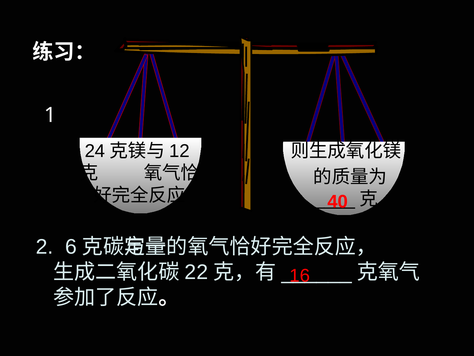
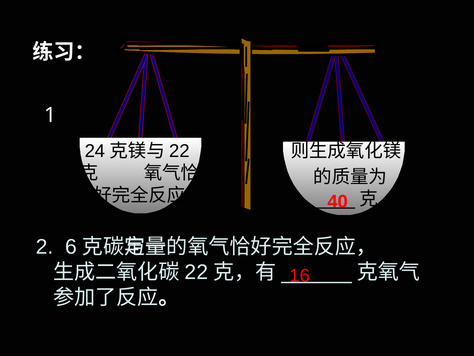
12: 12 -> 22 (179, 151)
